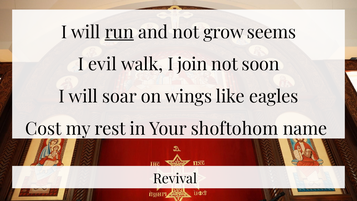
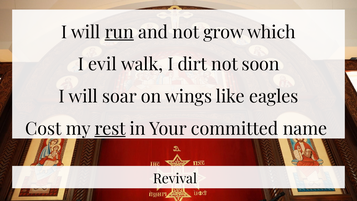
seems: seems -> which (271, 32)
join: join -> dirt (192, 64)
rest underline: none -> present (110, 129)
shoftohom: shoftohom -> committed (235, 129)
